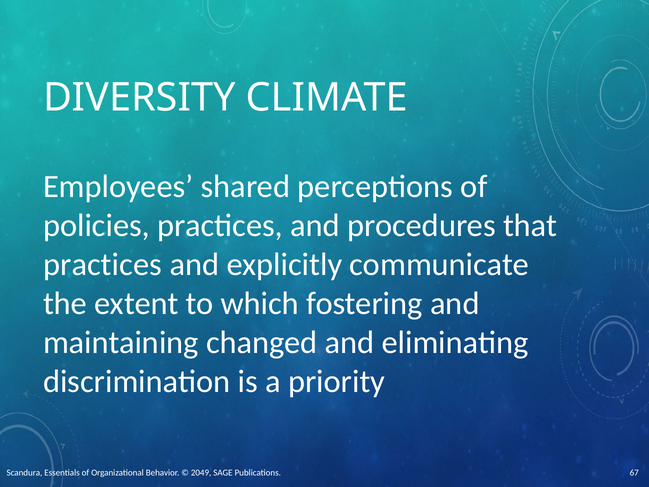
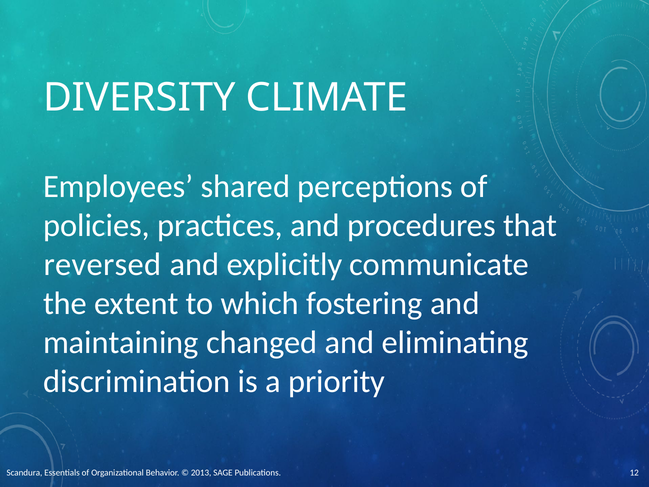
practices: practices -> reversed (102, 264)
2049: 2049 -> 2013 (201, 473)
67: 67 -> 12 (634, 473)
